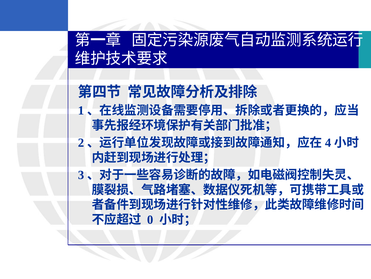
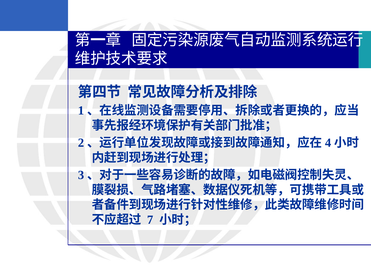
0: 0 -> 7 (150, 219)
